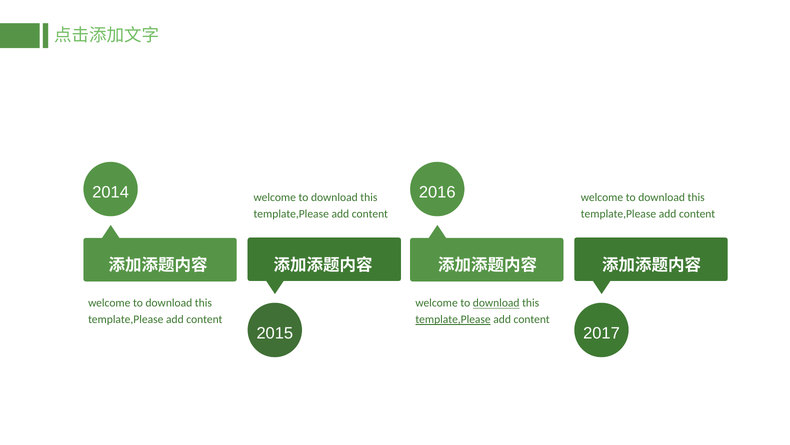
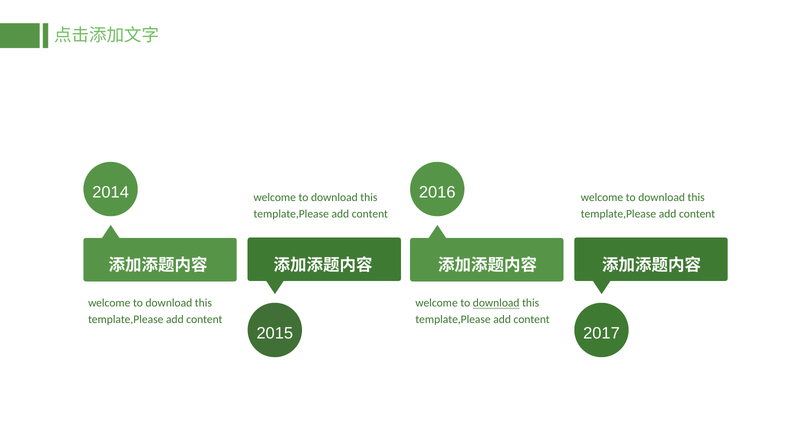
template,Please underline: present -> none (453, 319)
